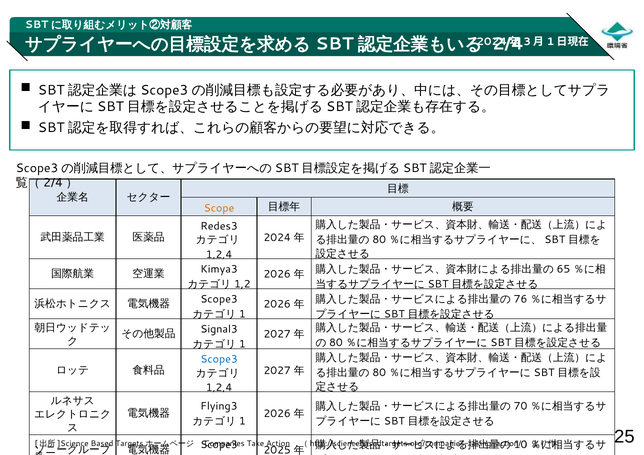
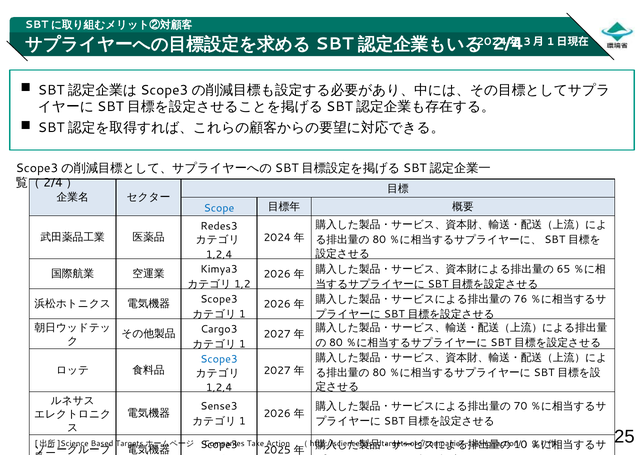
Scope colour: orange -> blue (219, 208)
Signal3: Signal3 -> Cargo3 (219, 329)
Flying3: Flying3 -> Sense3 (219, 406)
